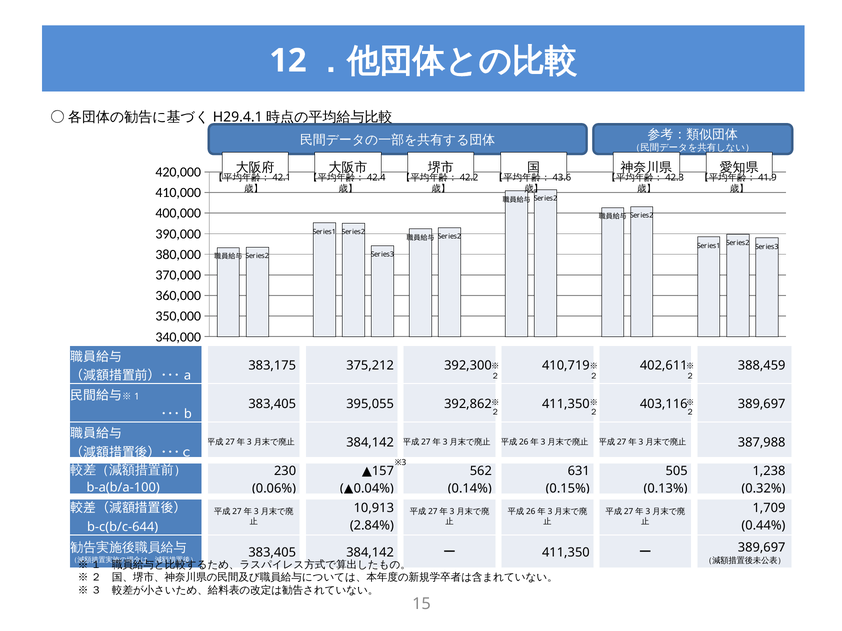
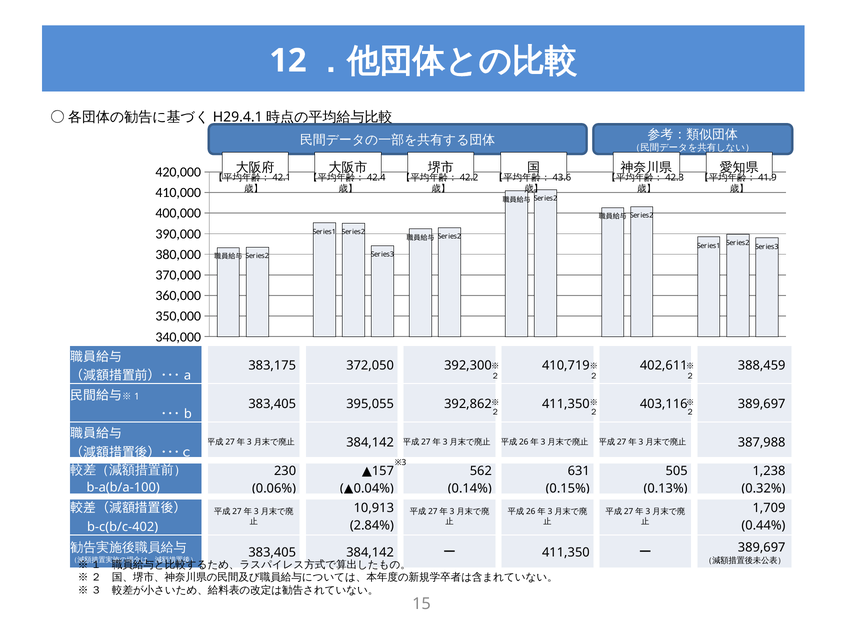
375,212: 375,212 -> 372,050 (370, 366)
b-c(b/c-644: b-c(b/c-644 -> b-c(b/c-402 (123, 527)
